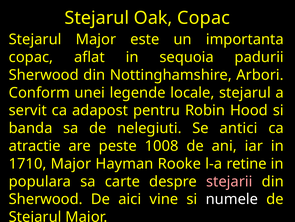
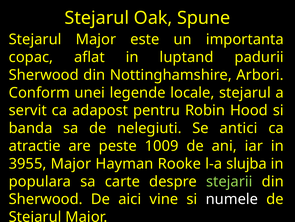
Oak Copac: Copac -> Spune (204, 18)
sequoia: sequoia -> luptand (187, 57)
1008: 1008 -> 1009 (162, 146)
1710: 1710 -> 3955 (28, 163)
retine: retine -> slujba (247, 163)
stejarii colour: pink -> light green (229, 181)
